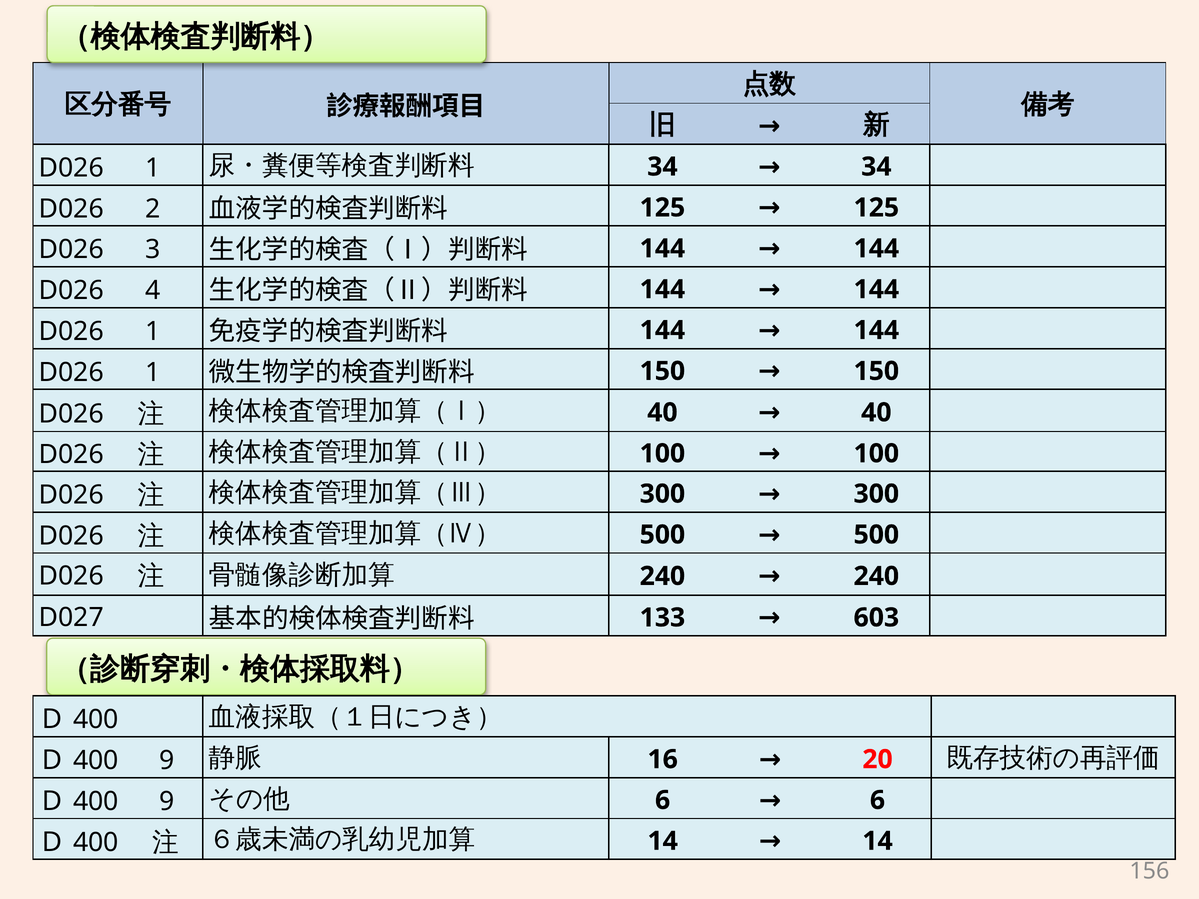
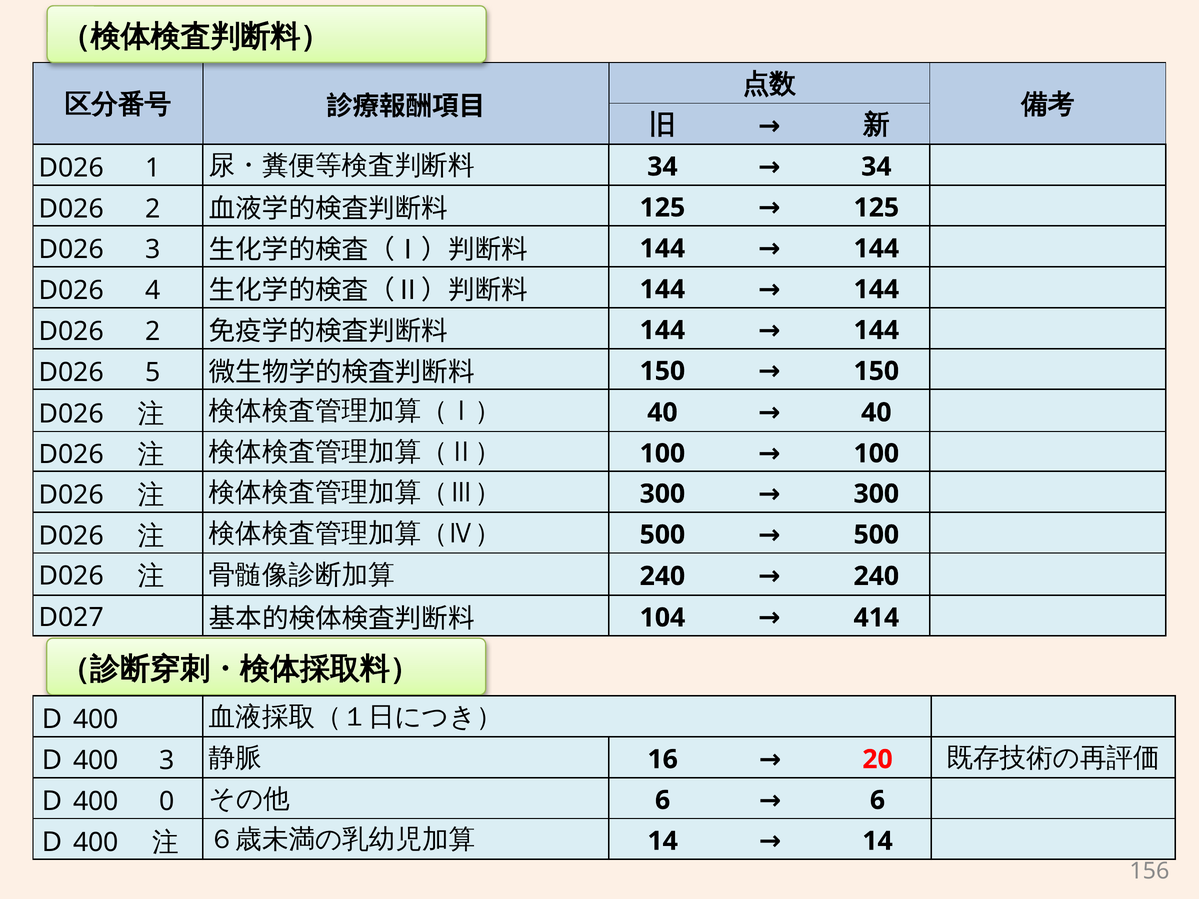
1: 1 -> 2 (153, 332)
1: 1 -> 5 (153, 372)
133: 133 -> 104 (662, 618)
603: 603 -> 414 (876, 618)
9: 9 -> 3 (167, 761)
9: 9 -> 0 (167, 802)
